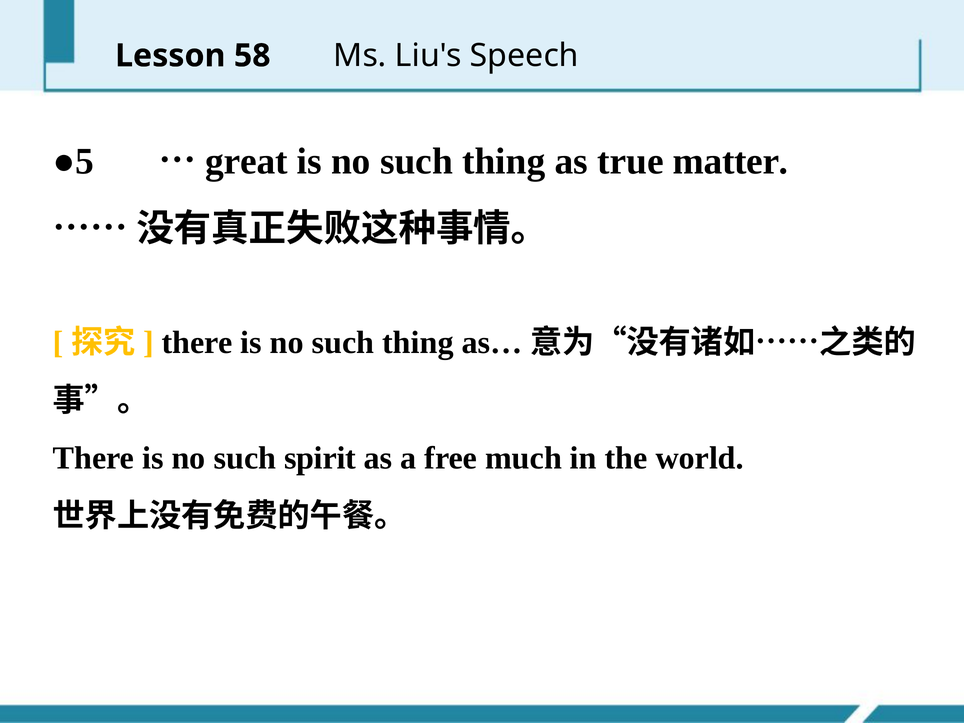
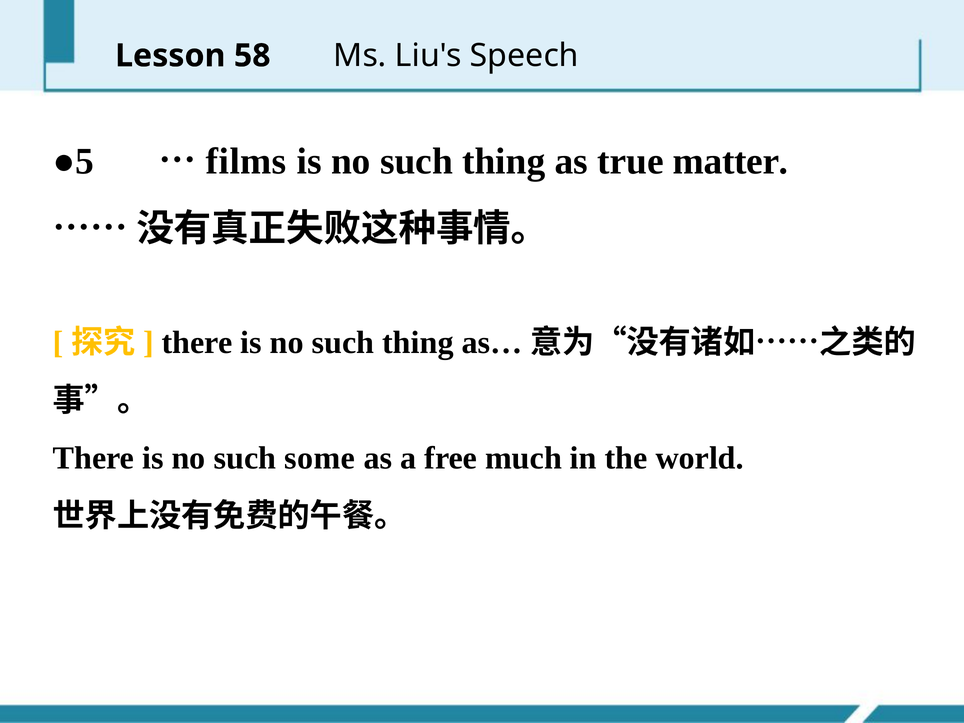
great: great -> films (246, 162)
spirit: spirit -> some (320, 458)
